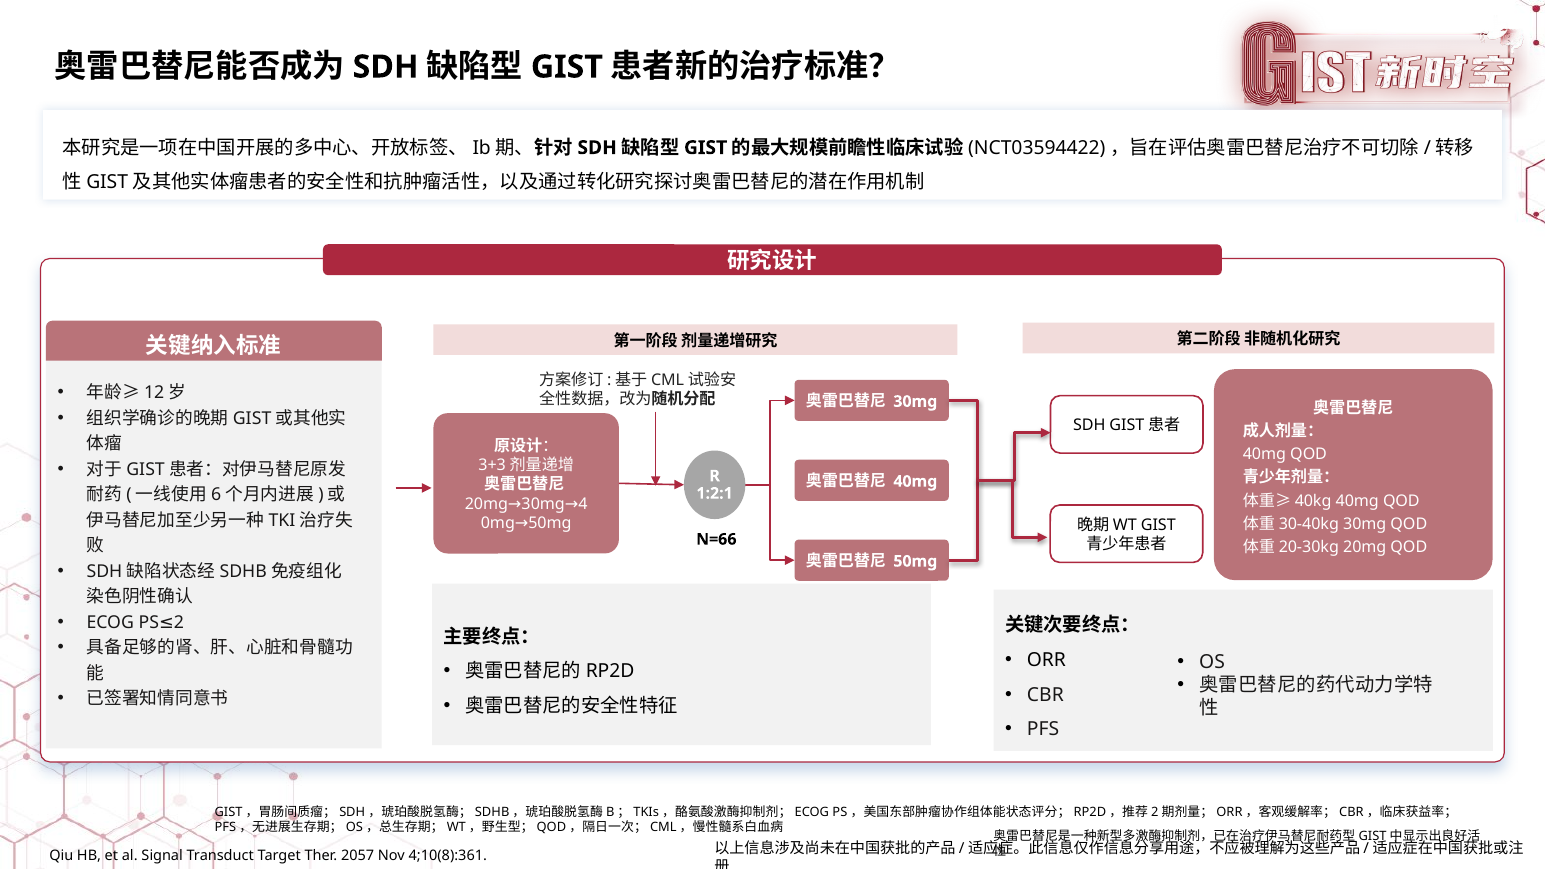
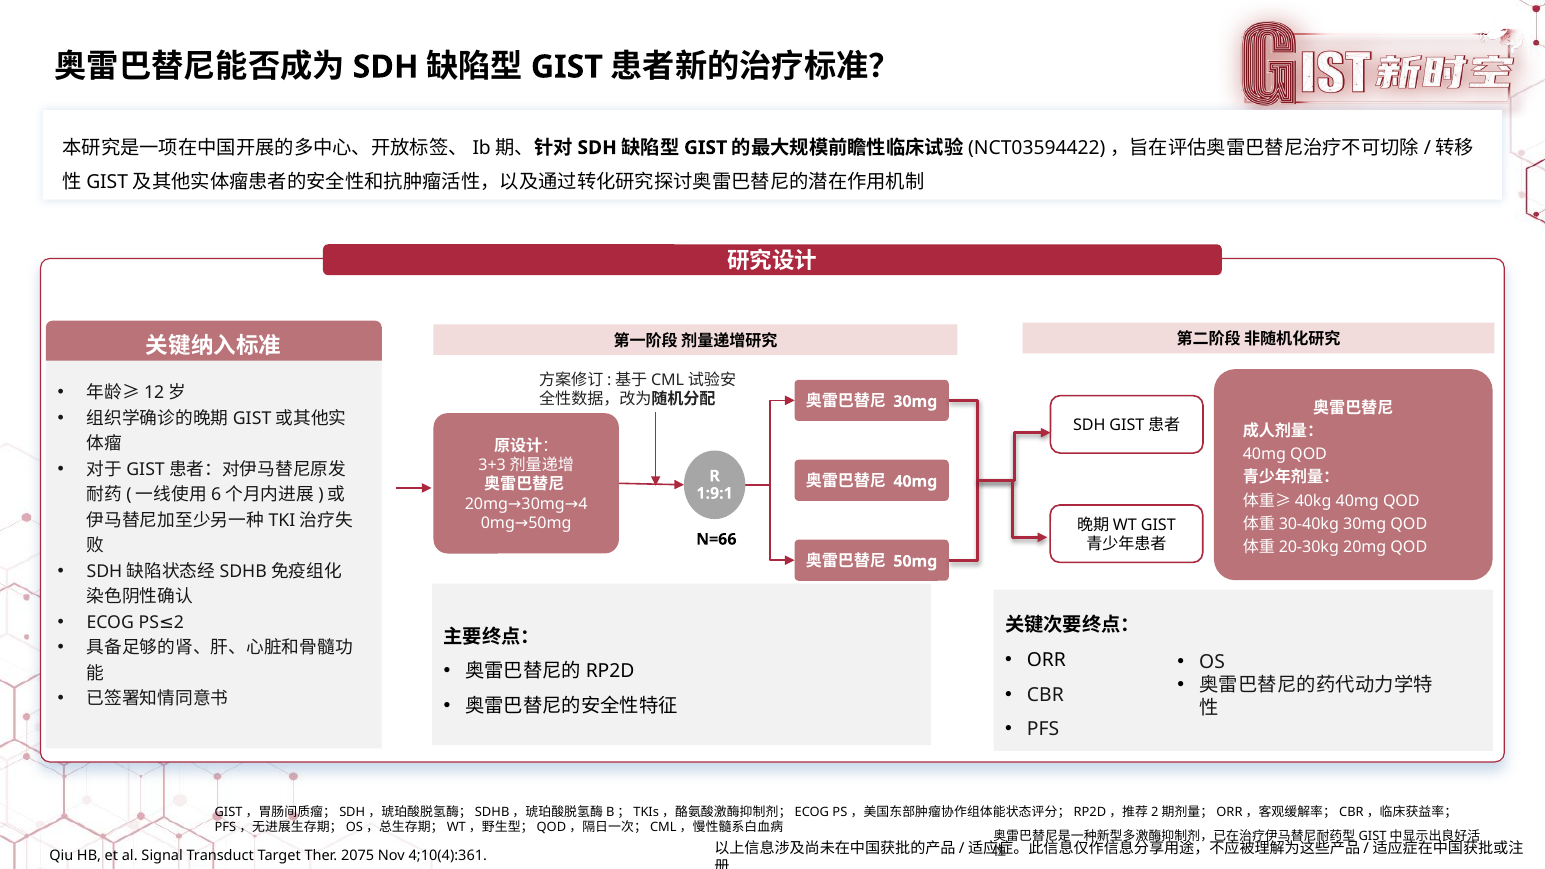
1:2:1: 1:2:1 -> 1:9:1 (715, 493)
2057: 2057 -> 2075 (358, 855)
4;10(8):361: 4;10(8):361 -> 4;10(4):361 (448, 855)
